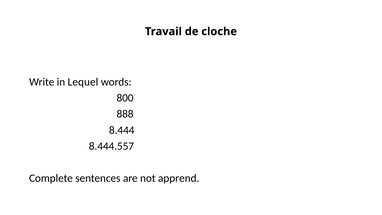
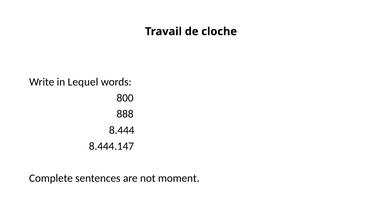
8.444.557: 8.444.557 -> 8.444.147 (111, 146)
apprend: apprend -> moment (179, 178)
